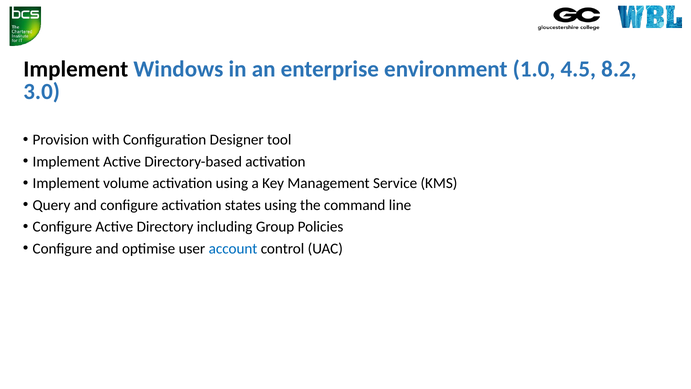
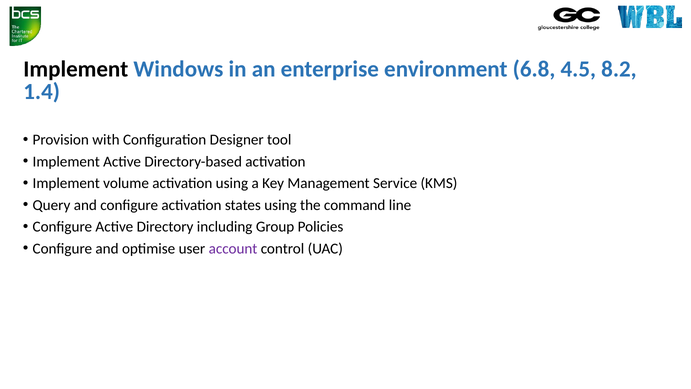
1.0: 1.0 -> 6.8 (534, 69)
3.0: 3.0 -> 1.4 (42, 91)
account colour: blue -> purple (233, 248)
